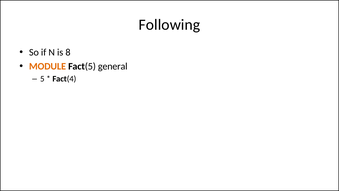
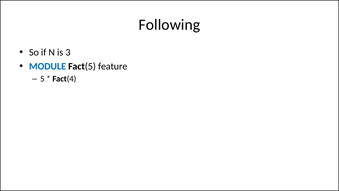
8: 8 -> 3 (68, 52)
MODULE colour: orange -> blue (48, 66)
general: general -> feature (113, 66)
